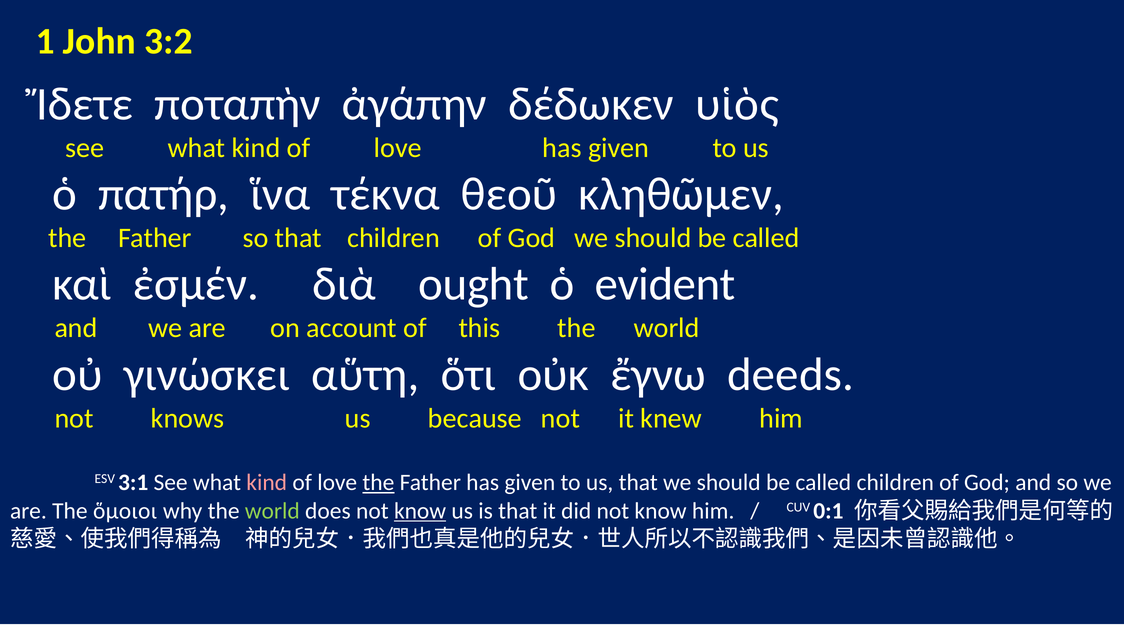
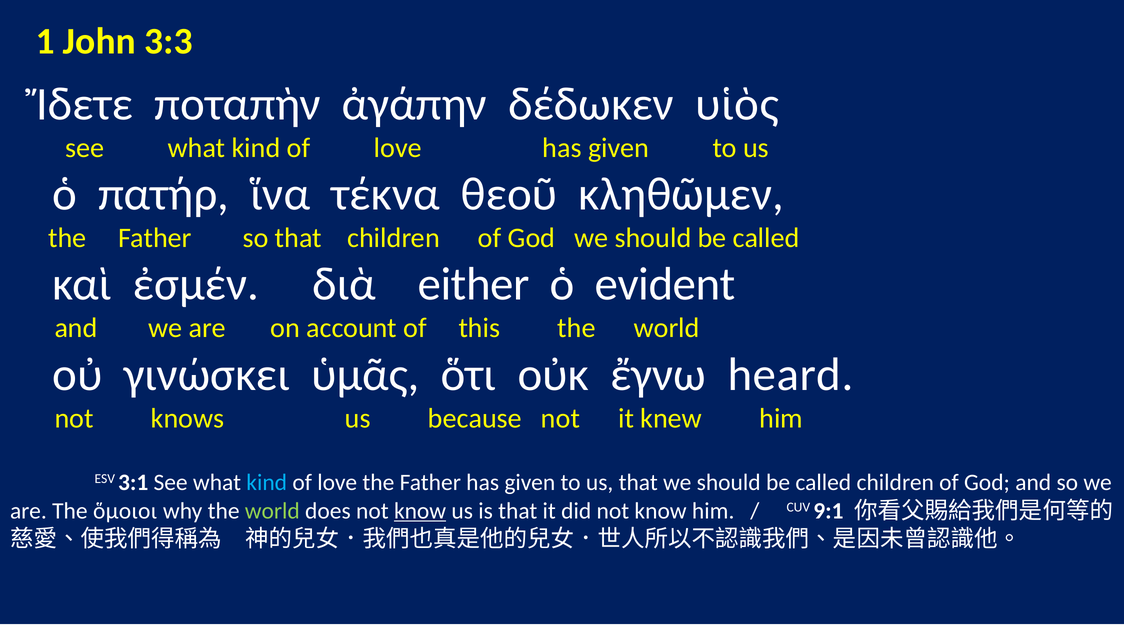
3:2: 3:2 -> 3:3 (169, 41)
ought: ought -> either (474, 284)
αὕτη: αὕτη -> ὑμᾶς (365, 374)
deeds: deeds -> heard (791, 374)
kind colour: pink -> light blue (267, 483)
the underline: present -> none (378, 483)
0:1: 0:1 -> 9:1 (828, 511)
